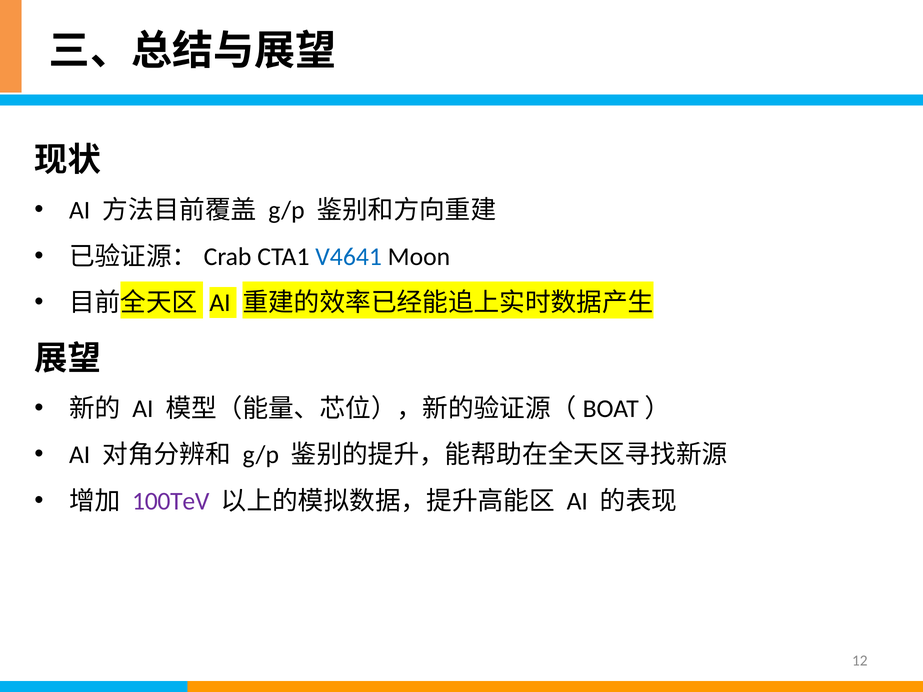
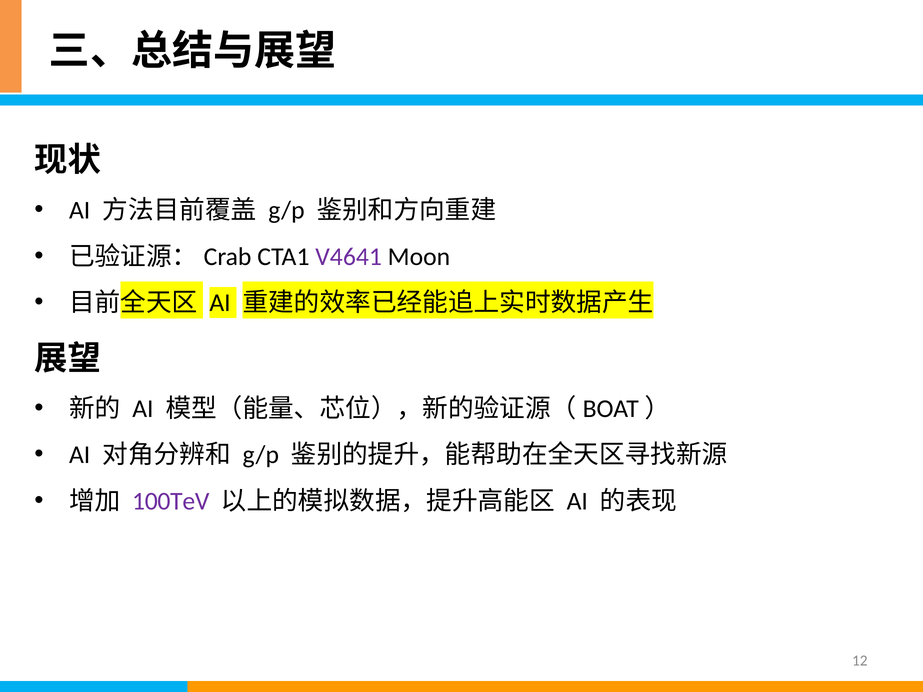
V4641 colour: blue -> purple (349, 257)
